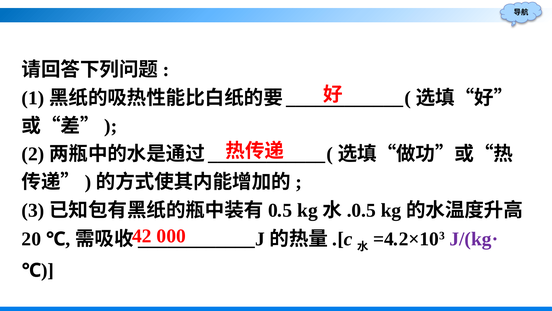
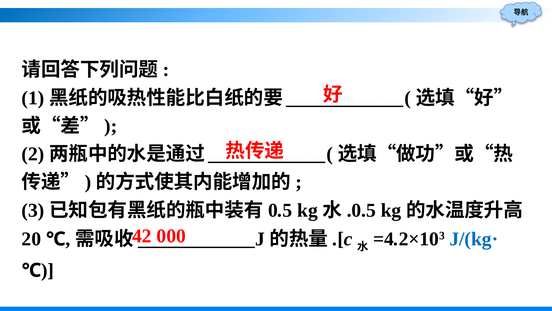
J/(kg· colour: purple -> blue (474, 239)
